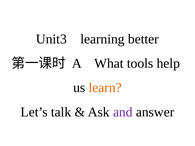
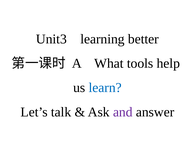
learn colour: orange -> blue (105, 88)
